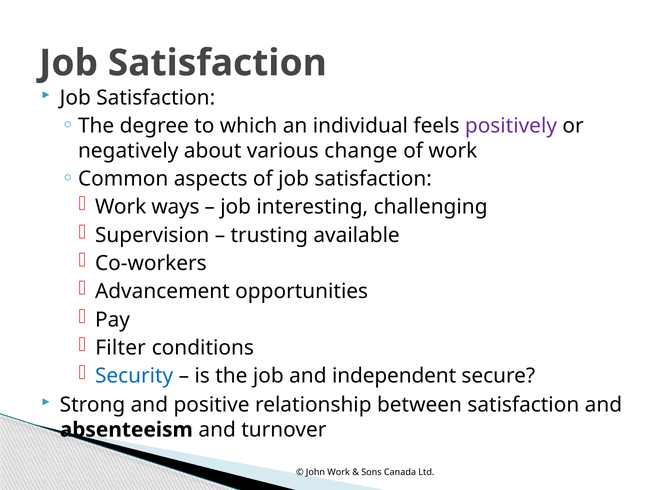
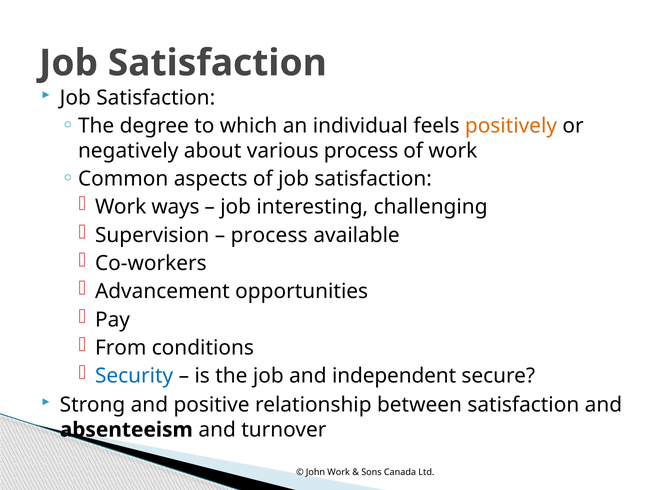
positively colour: purple -> orange (511, 126)
various change: change -> process (361, 151)
trusting: trusting -> process (269, 235)
Filter: Filter -> From (121, 348)
